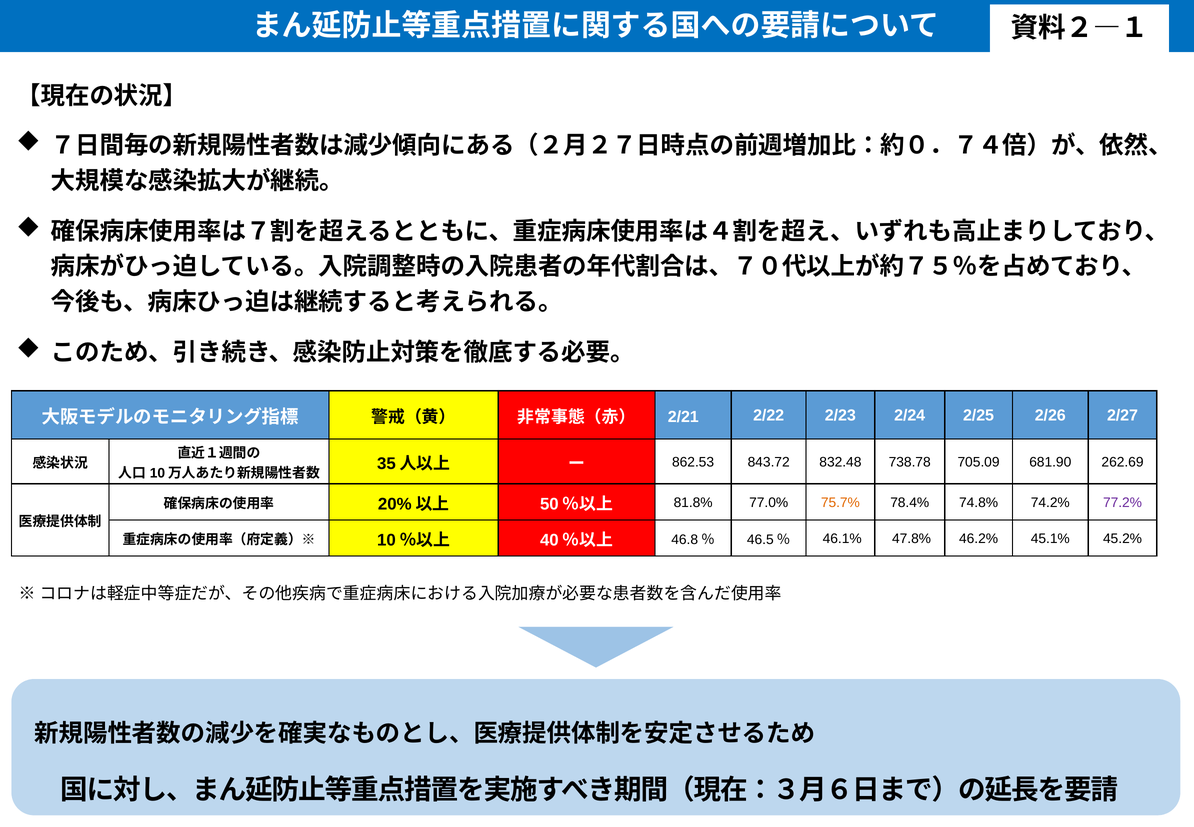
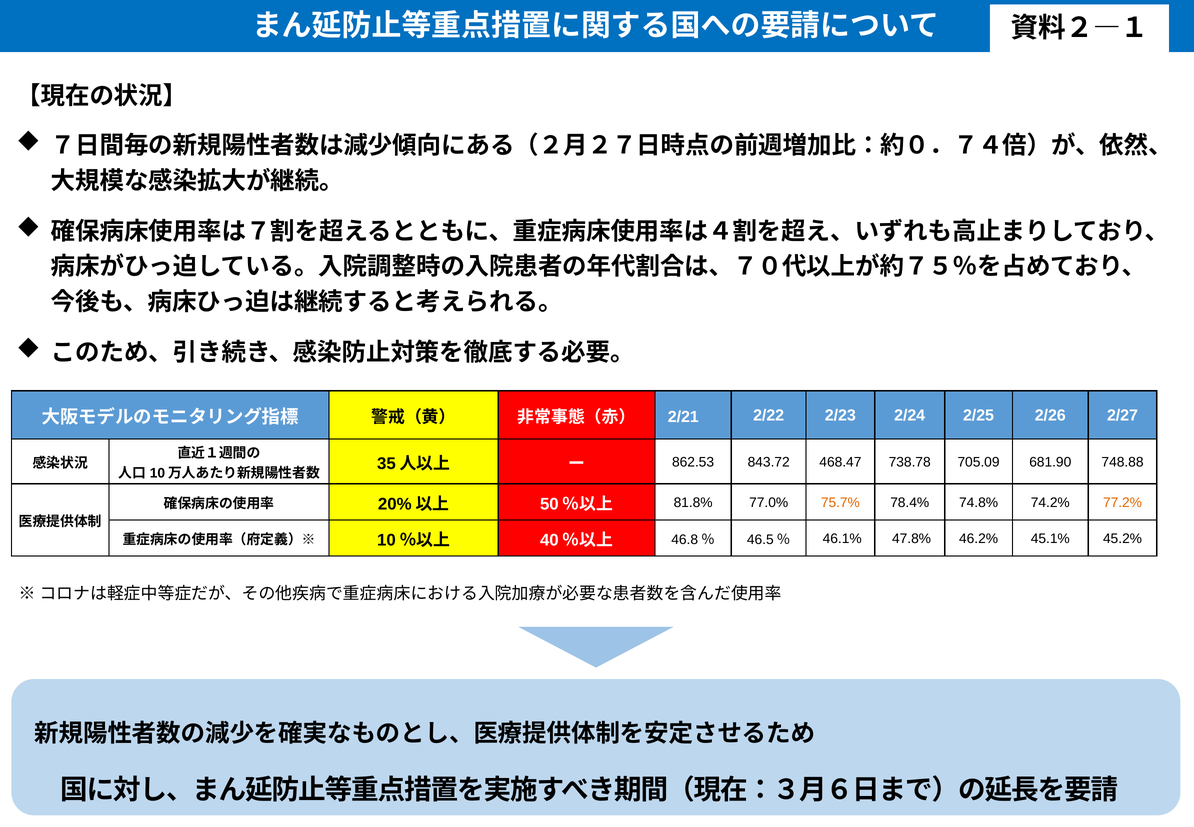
832.48: 832.48 -> 468.47 (840, 462)
262.69: 262.69 -> 748.88 (1123, 462)
77.2% colour: purple -> orange (1123, 502)
